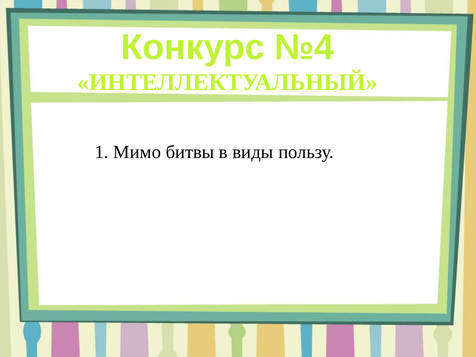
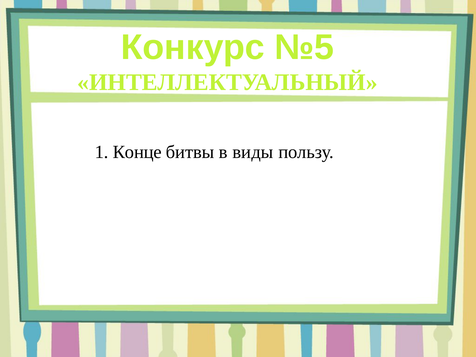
№4: №4 -> №5 (304, 47)
Мимо: Мимо -> Конце (137, 152)
